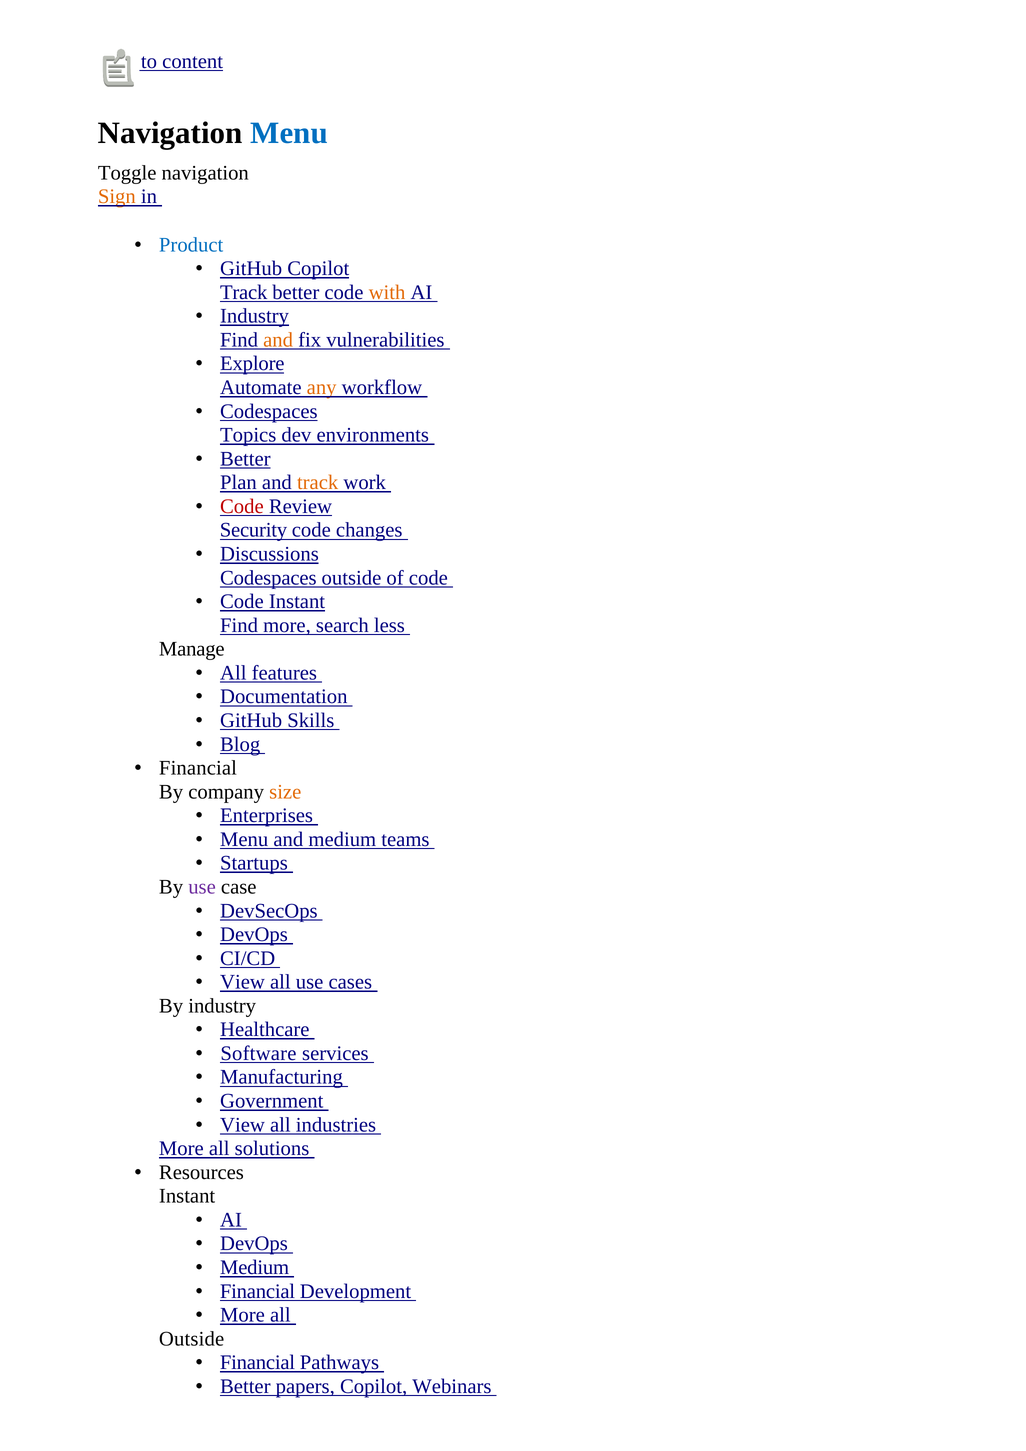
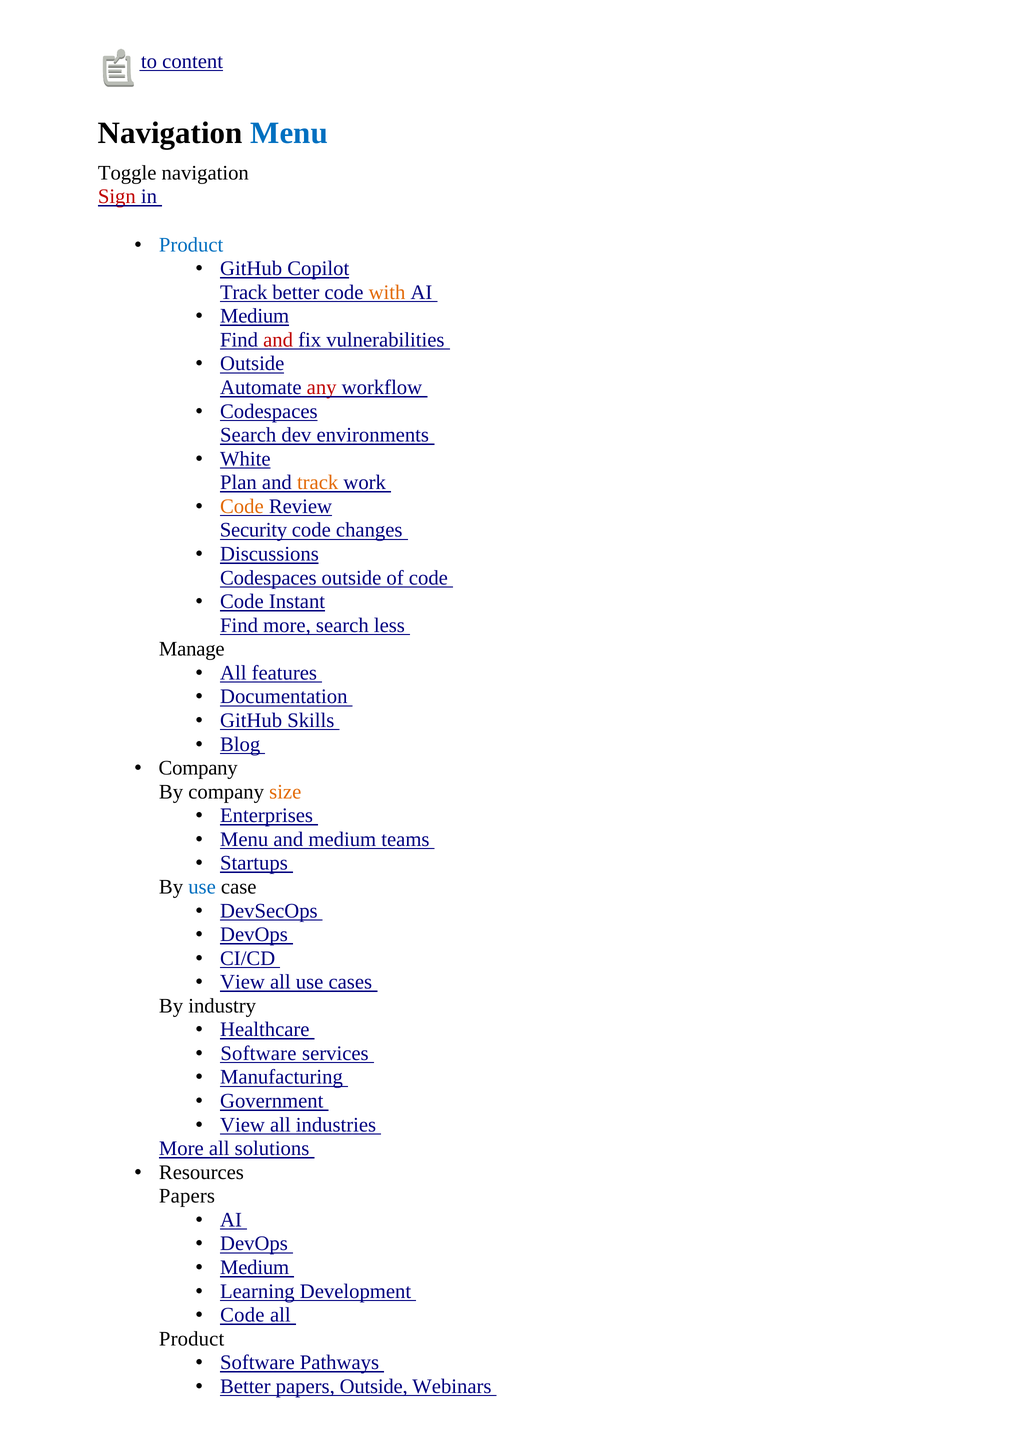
Sign colour: orange -> red (117, 197)
Industry: Industry -> Medium (255, 316)
and colour: orange -> red (278, 340)
Explore: Explore -> Outside (252, 364)
any colour: orange -> red (322, 387)
Topics: Topics -> Search (248, 435)
Better: Better -> White (245, 459)
Code colour: red -> orange (242, 506)
Financial: Financial -> Company (198, 768)
use colour: purple -> blue (202, 887)
Instant: Instant -> Papers (187, 1196)
Financial: Financial -> Learning (257, 1291)
More: More -> Code (242, 1315)
Outside: Outside -> Product (192, 1339)
Financial: Financial -> Software (257, 1363)
papers Copilot: Copilot -> Outside (374, 1386)
